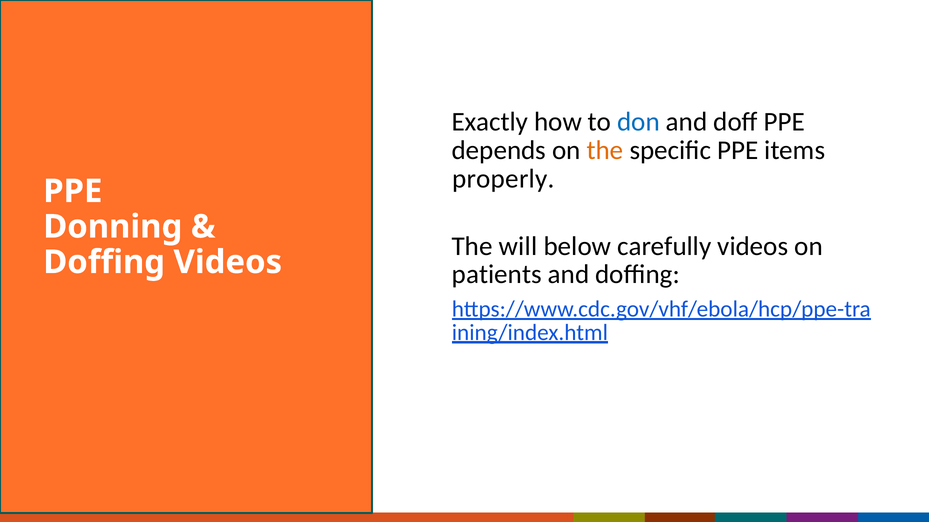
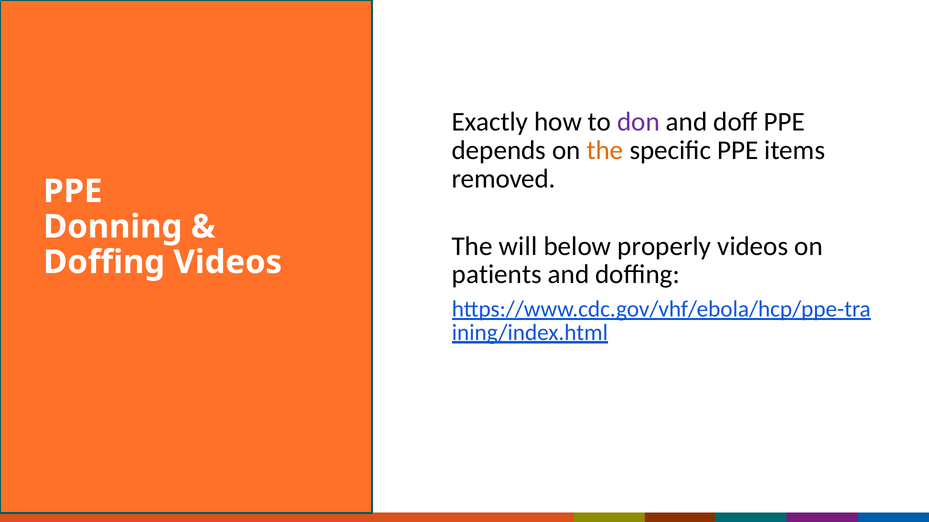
don colour: blue -> purple (639, 122)
properly: properly -> removed (504, 179)
carefully: carefully -> properly (664, 246)
